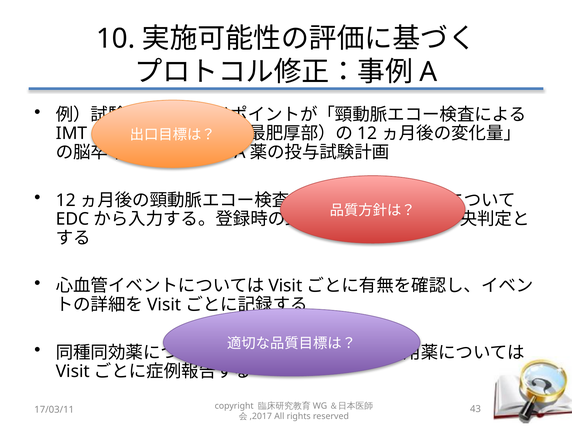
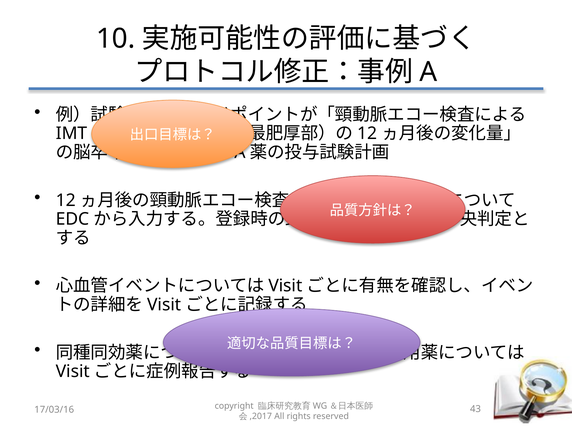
17/03/11: 17/03/11 -> 17/03/16 (54, 410)
